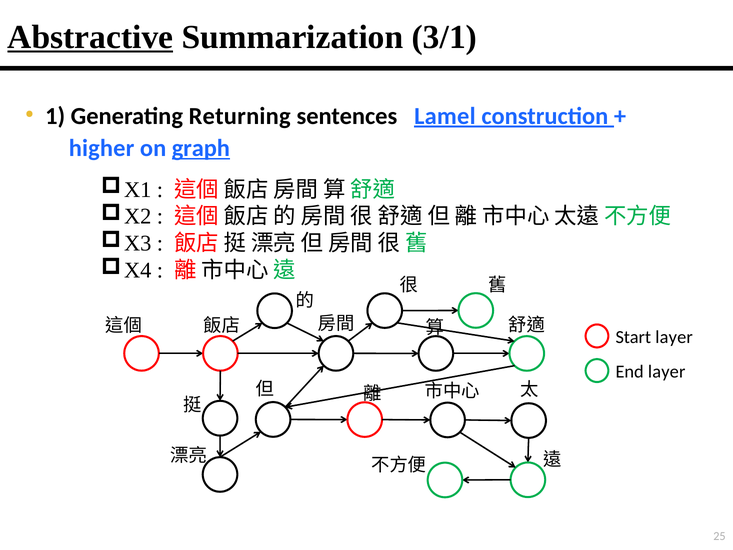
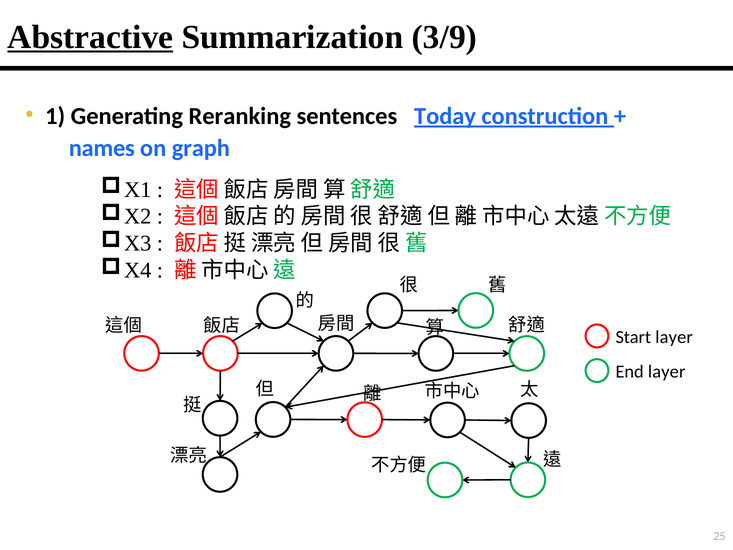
3/1: 3/1 -> 3/9 (444, 37)
Returning: Returning -> Reranking (240, 116)
Lamel: Lamel -> Today (445, 116)
higher: higher -> names (102, 148)
graph underline: present -> none (201, 148)
